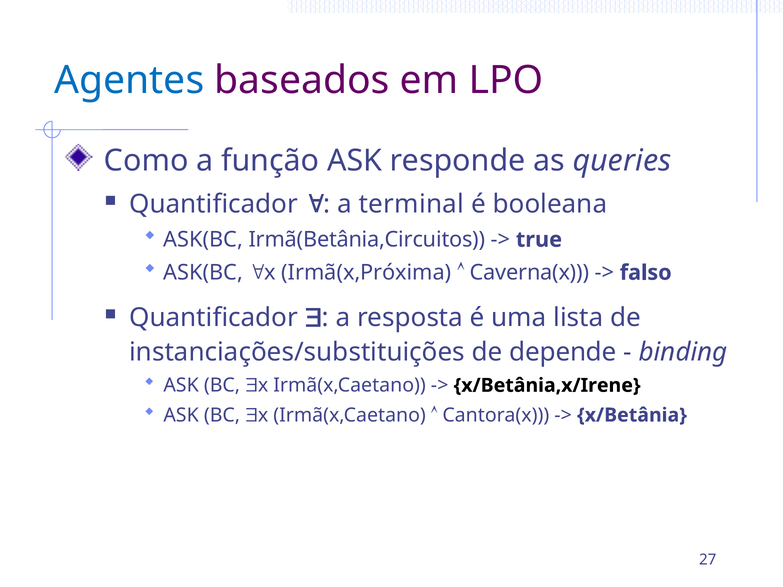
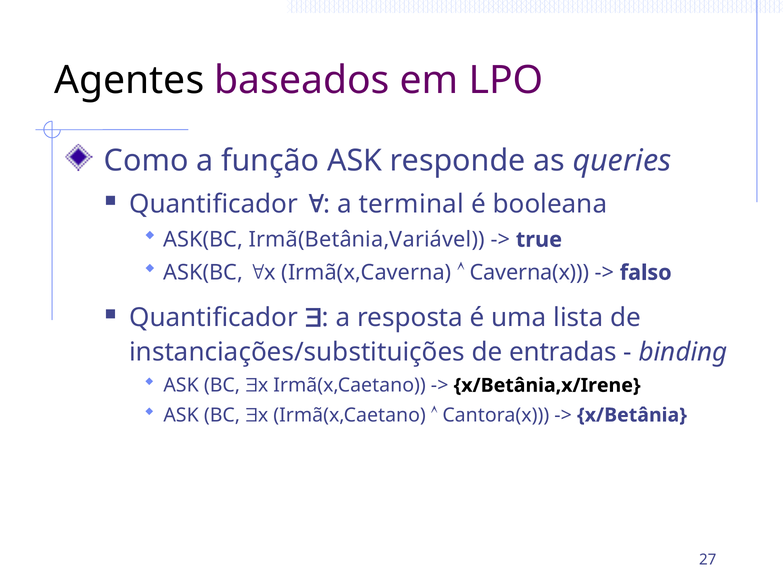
Agentes colour: blue -> black (129, 80)
Irmã(Betânia,Circuitos: Irmã(Betânia,Circuitos -> Irmã(Betânia,Variável (367, 240)
Irmã(x,Próxima: Irmã(x,Próxima -> Irmã(x,Caverna (366, 273)
depende: depende -> entradas (563, 352)
